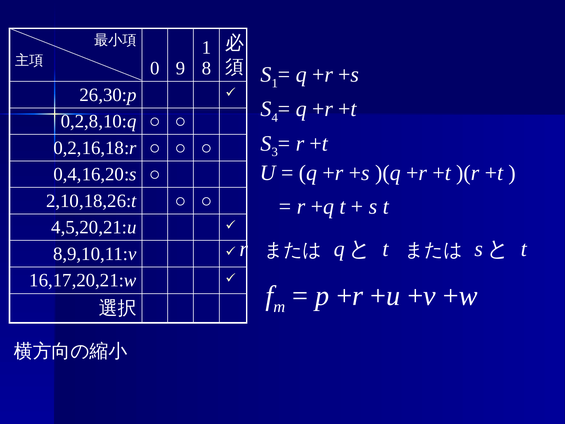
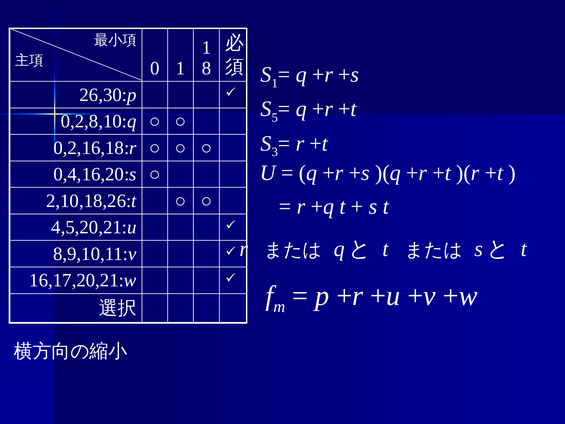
0 9: 9 -> 1 (181, 68)
4: 4 -> 5 (275, 118)
